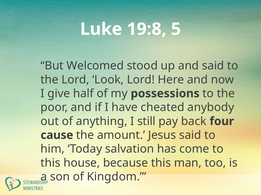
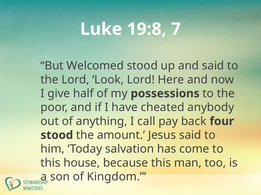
5: 5 -> 7 (176, 29)
still: still -> call (146, 122)
cause: cause -> stood (57, 136)
